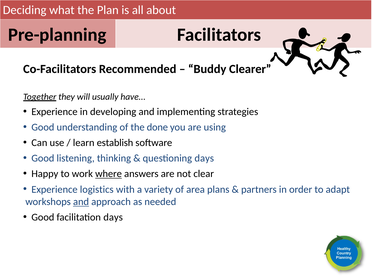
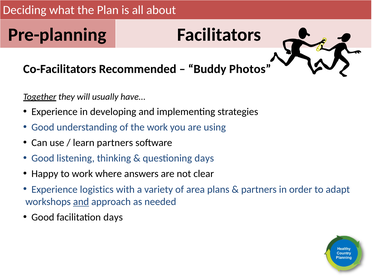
Clearer: Clearer -> Photos (250, 69)
the done: done -> work (157, 127)
learn establish: establish -> partners (115, 143)
where underline: present -> none (109, 174)
